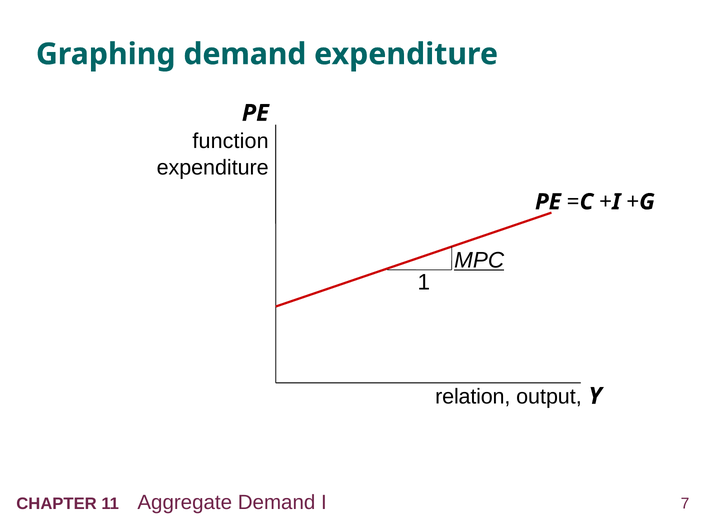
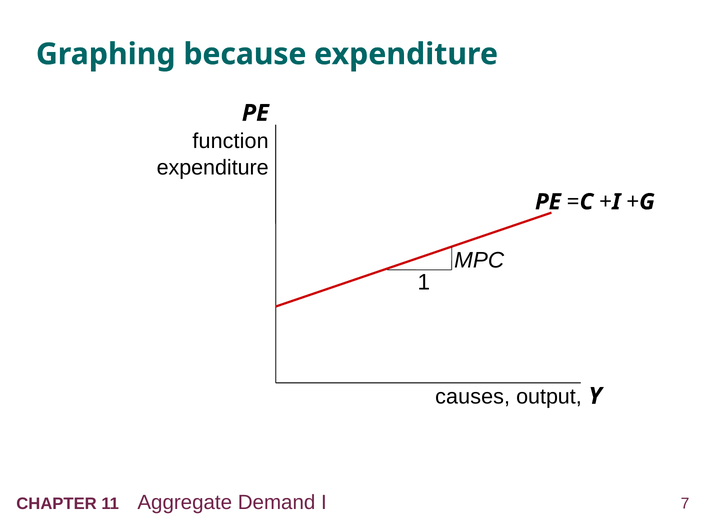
Graphing demand: demand -> because (245, 54)
MPC underline: present -> none (479, 260)
relation: relation -> causes (473, 397)
